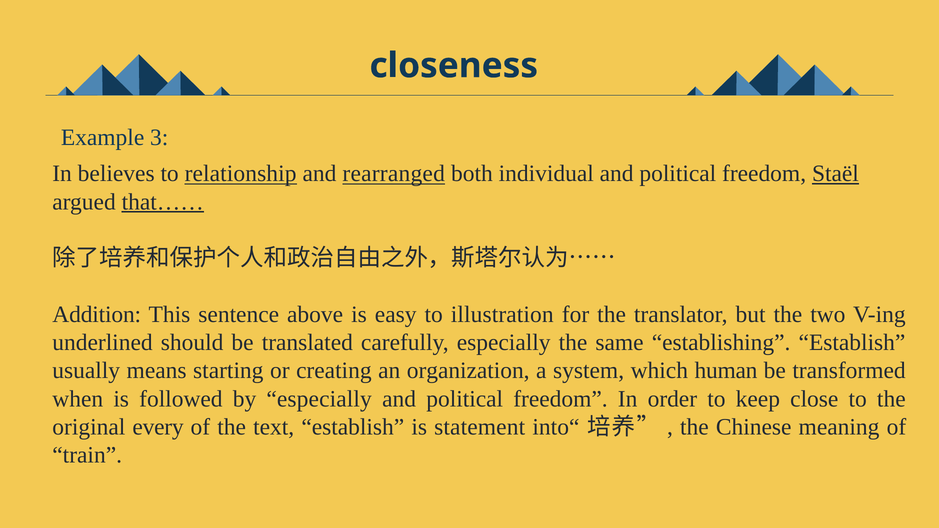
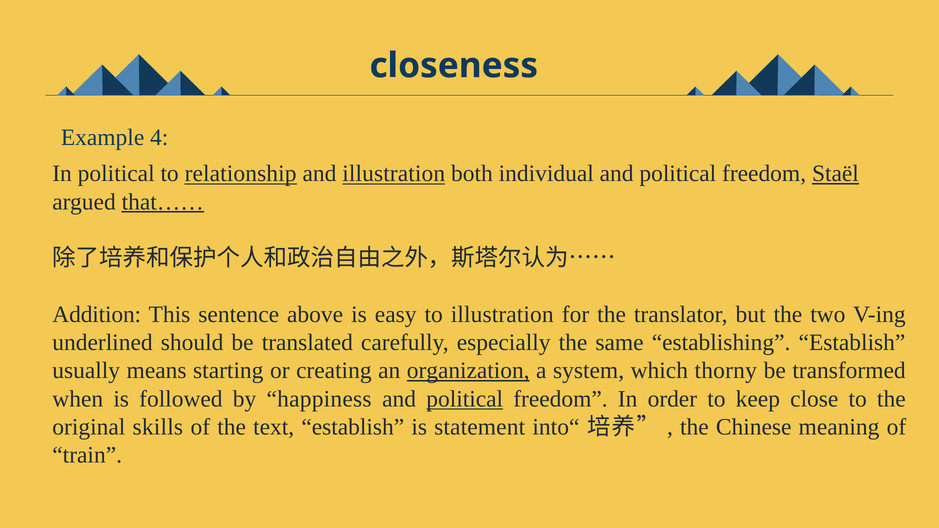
3: 3 -> 4 (159, 137)
In believes: believes -> political (116, 174)
and rearranged: rearranged -> illustration (394, 174)
organization underline: none -> present (468, 371)
human: human -> thorny (726, 371)
by especially: especially -> happiness (319, 399)
political underline: none -> present (465, 399)
every: every -> skills (158, 427)
